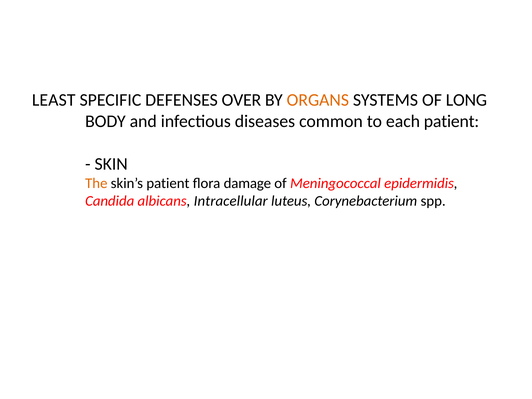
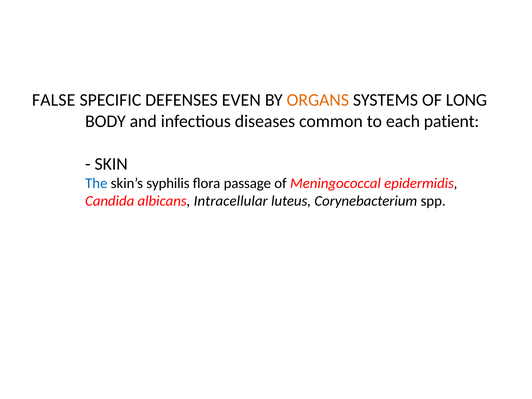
LEAST: LEAST -> FALSE (54, 100)
OVER: OVER -> EVEN (241, 100)
The colour: orange -> blue (96, 183)
skin’s patient: patient -> syphilis (168, 183)
damage: damage -> passage (247, 183)
